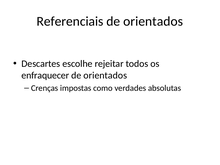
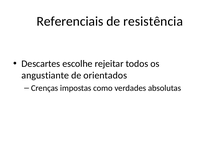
orientados: orientados -> resistência (153, 21)
enfraquecer: enfraquecer -> angustiante (45, 75)
